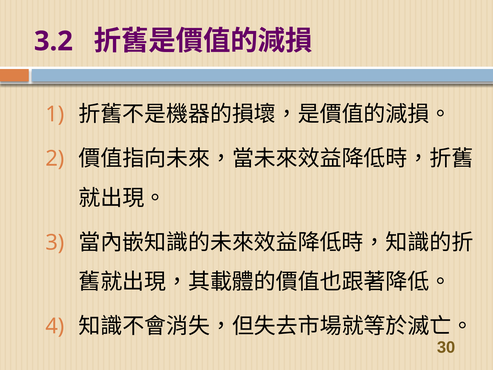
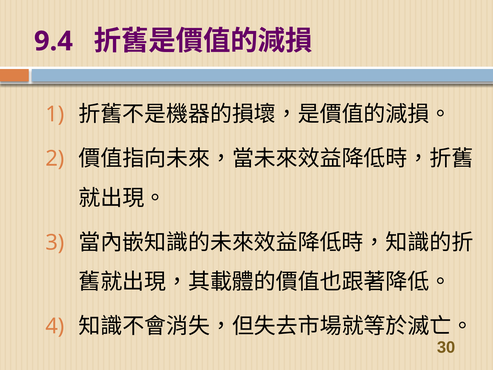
3.2: 3.2 -> 9.4 (53, 41)
